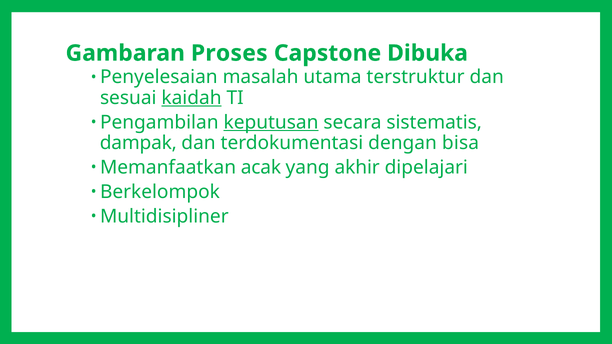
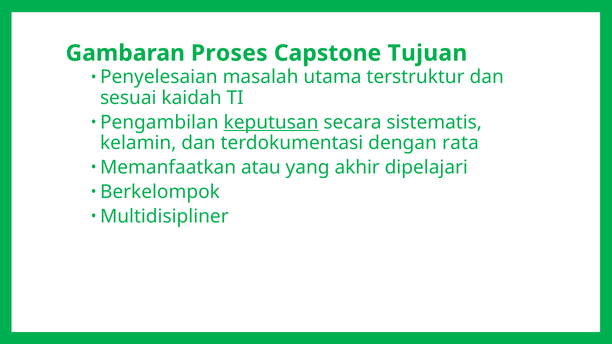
Dibuka: Dibuka -> Tujuan (427, 53)
kaidah underline: present -> none (192, 98)
dampak: dampak -> kelamin (138, 143)
bisa: bisa -> rata (461, 143)
acak: acak -> atau (261, 168)
